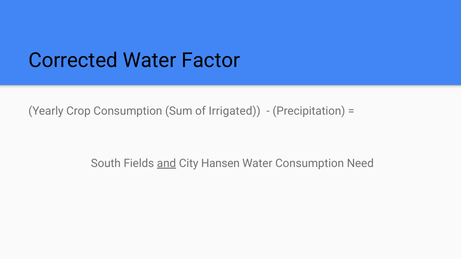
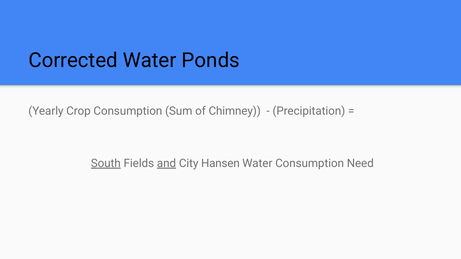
Factor: Factor -> Ponds (211, 60)
Irrigated: Irrigated -> Chimney (235, 111)
South underline: none -> present (106, 163)
